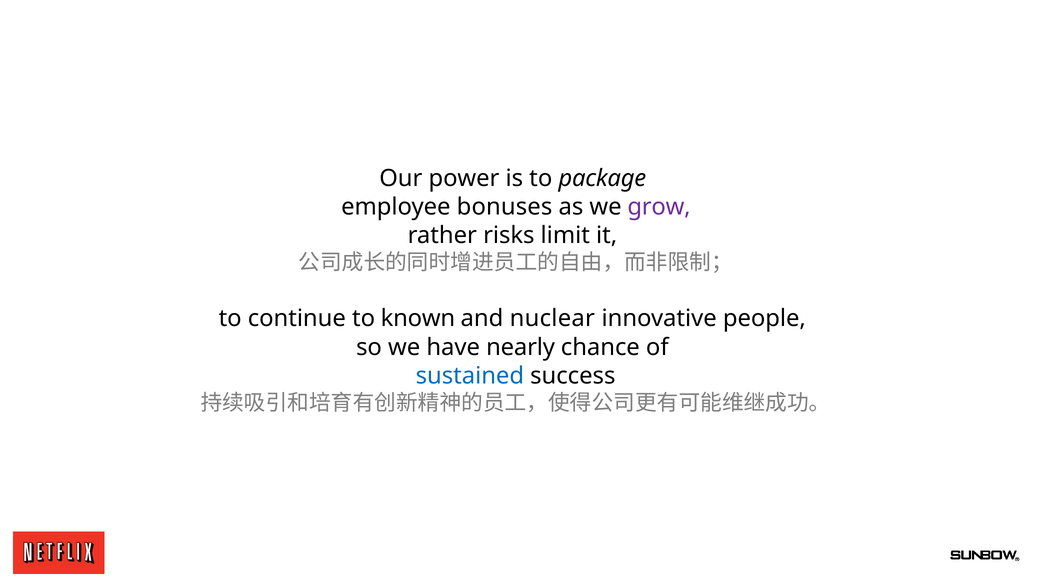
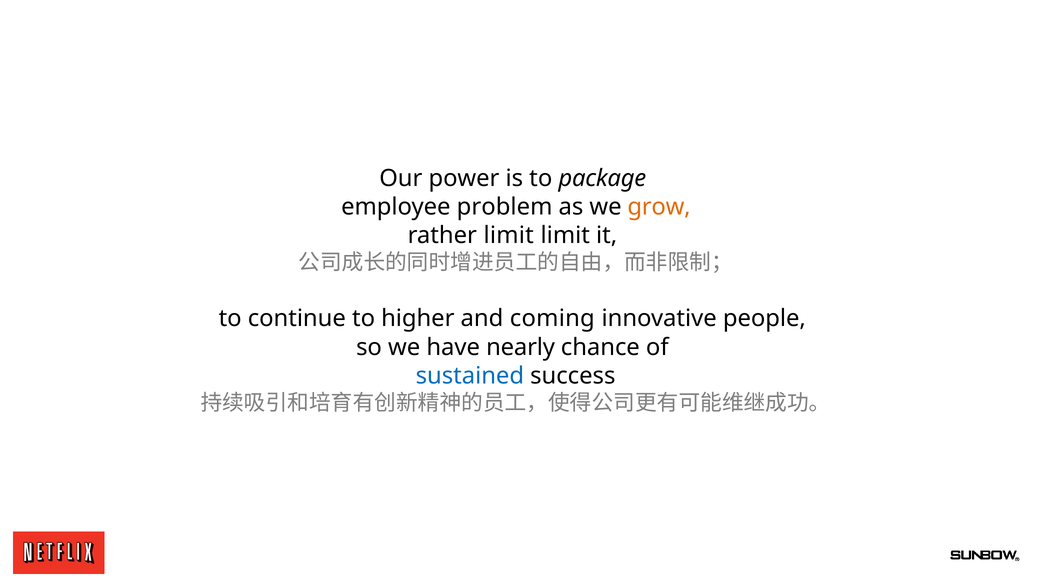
bonuses: bonuses -> problem (505, 207)
grow colour: purple -> orange (659, 207)
rather risks: risks -> limit (509, 236)
known: known -> higher (418, 319)
nuclear: nuclear -> coming (552, 319)
